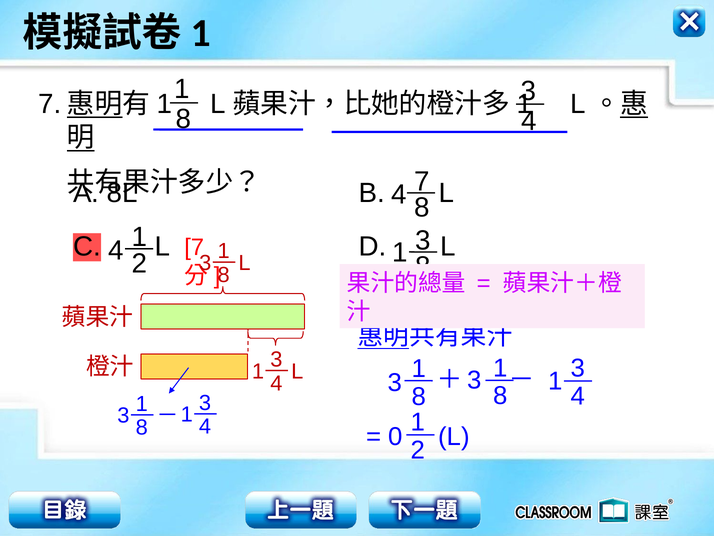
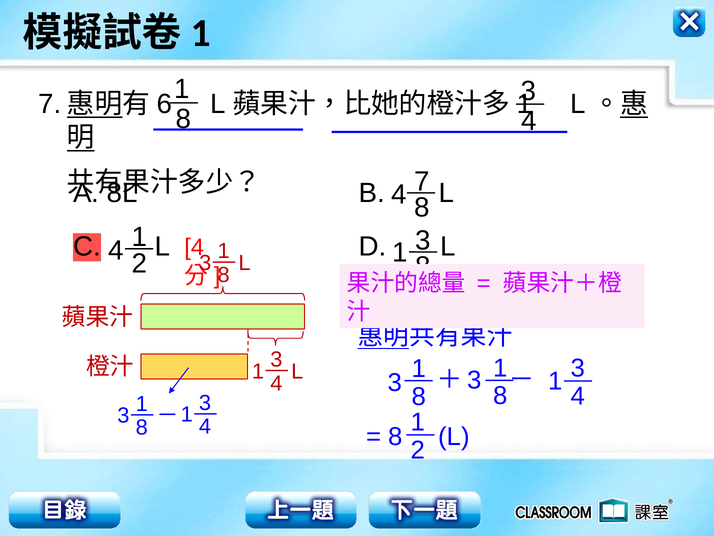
1: 1 -> 6 (164, 104)
7: 7 -> 4 (194, 247)
0: 0 -> 8 (395, 436)
